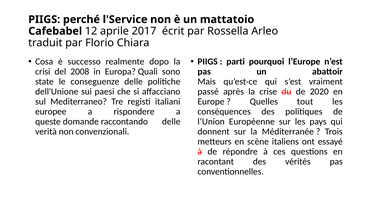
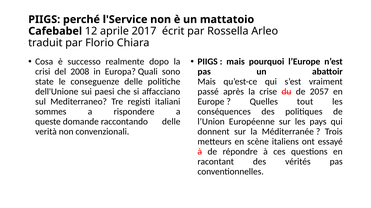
parti: parti -> mais (236, 62)
2020: 2020 -> 2057 (319, 92)
europee: europee -> sommes (51, 112)
